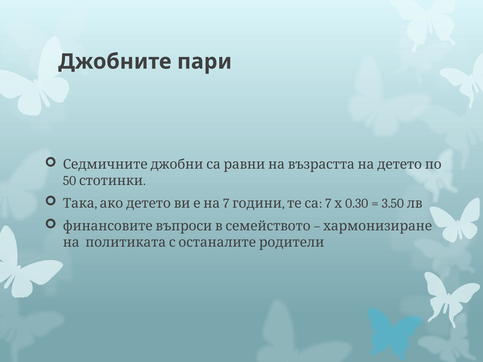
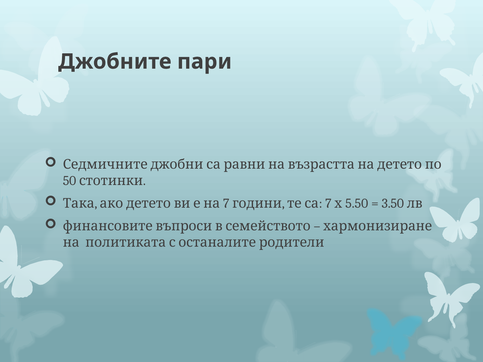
0.30: 0.30 -> 5.50 (357, 204)
